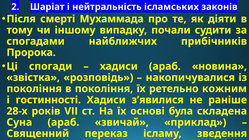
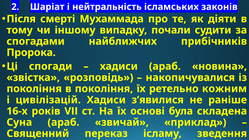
гостинності: гостинності -> цивілізацій (48, 100)
28-х: 28-х -> 16-х (17, 111)
